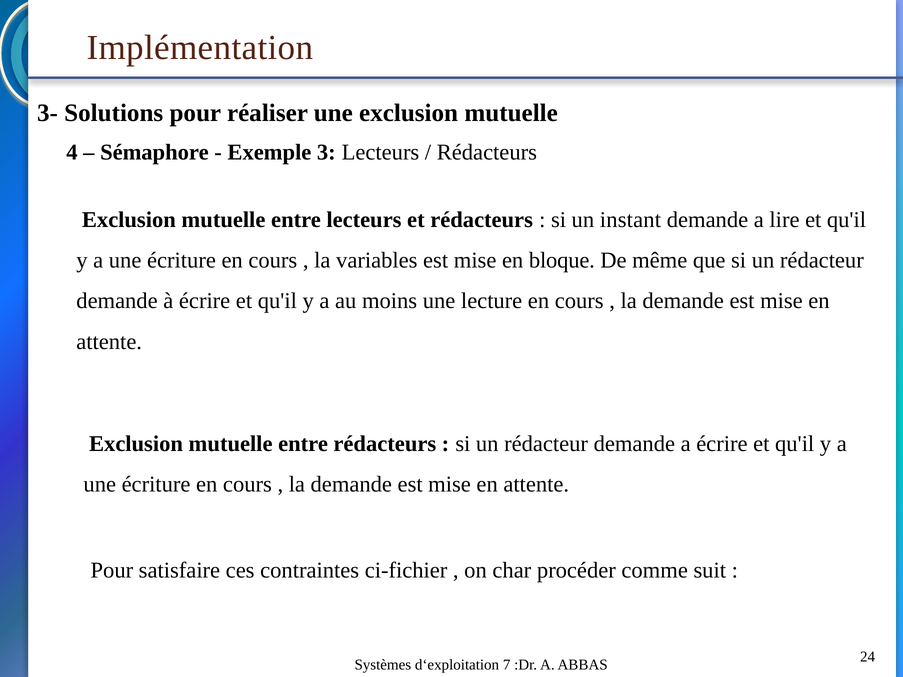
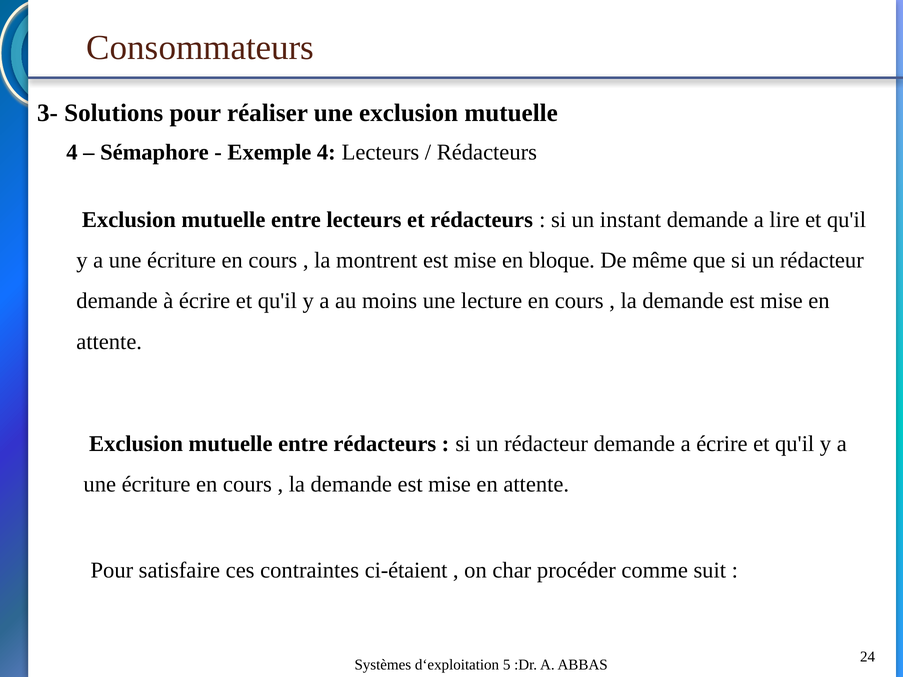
Implémentation: Implémentation -> Consommateurs (200, 48)
Exemple 3: 3 -> 4 (326, 152)
variables: variables -> montrent (377, 260)
ci-fichier: ci-fichier -> ci-étaient (406, 571)
7: 7 -> 5 (507, 665)
